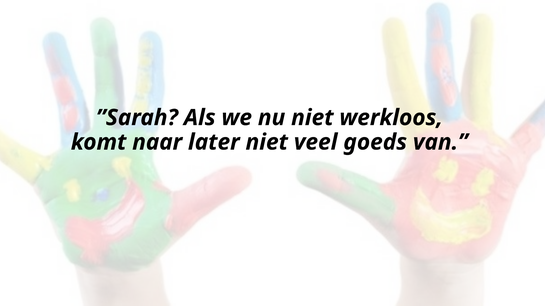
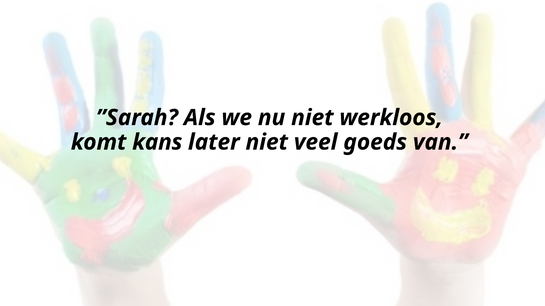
naar: naar -> kans (157, 142)
